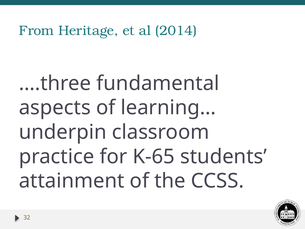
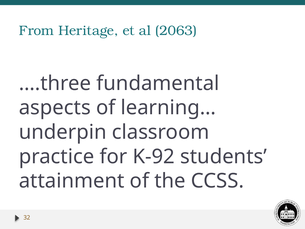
2014: 2014 -> 2063 (176, 31)
K-65: K-65 -> K-92 (154, 156)
